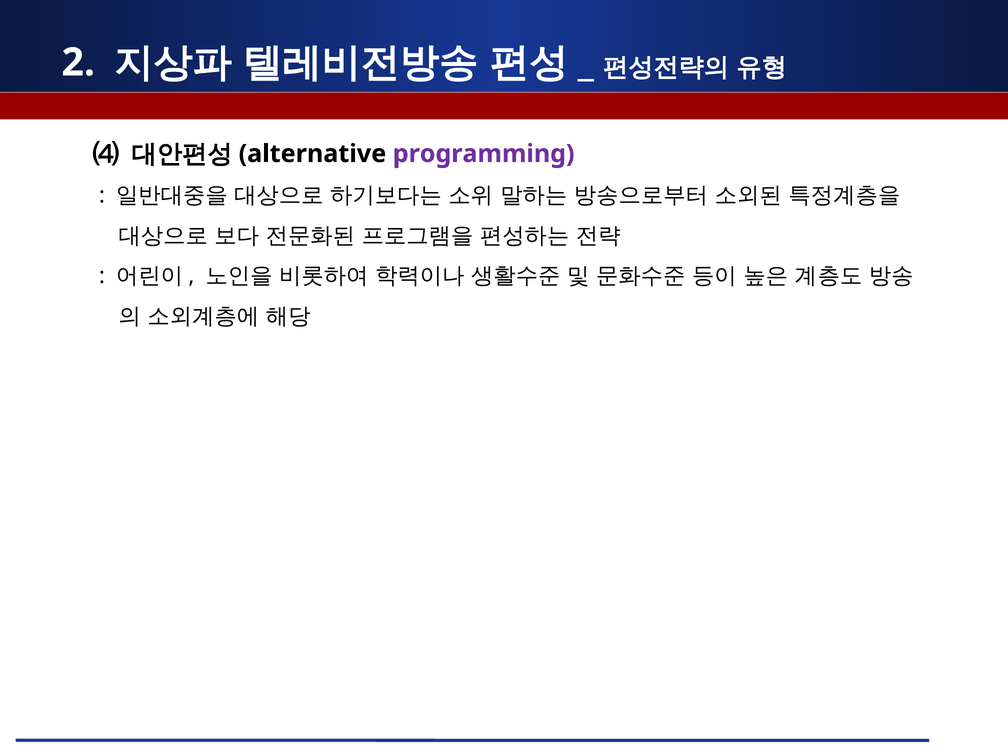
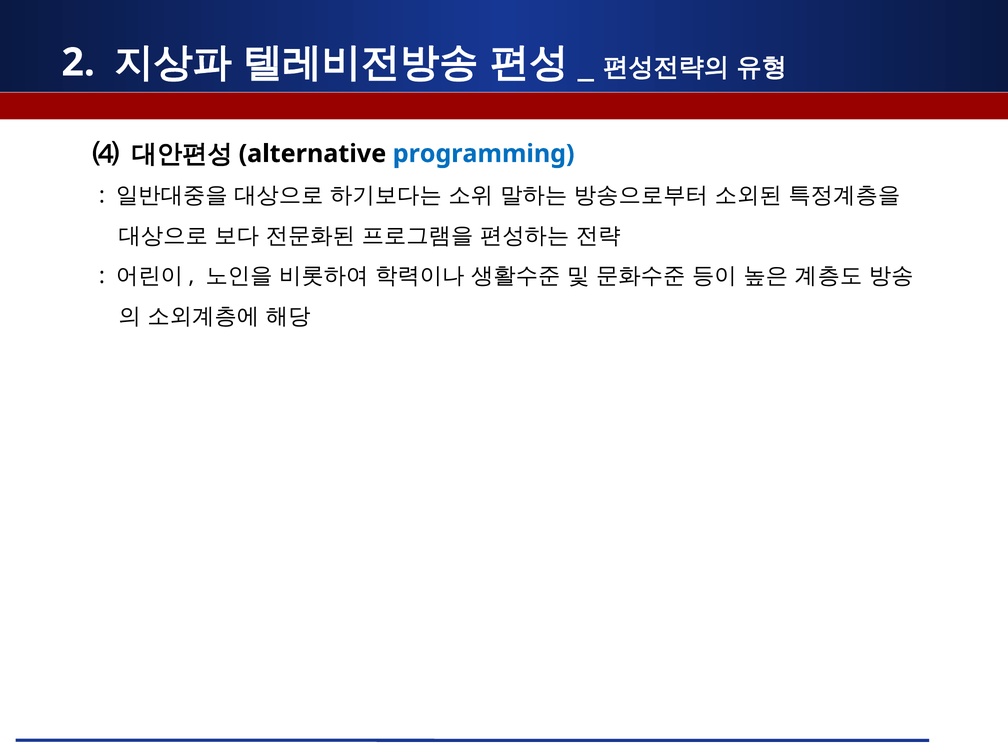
programming colour: purple -> blue (484, 154)
